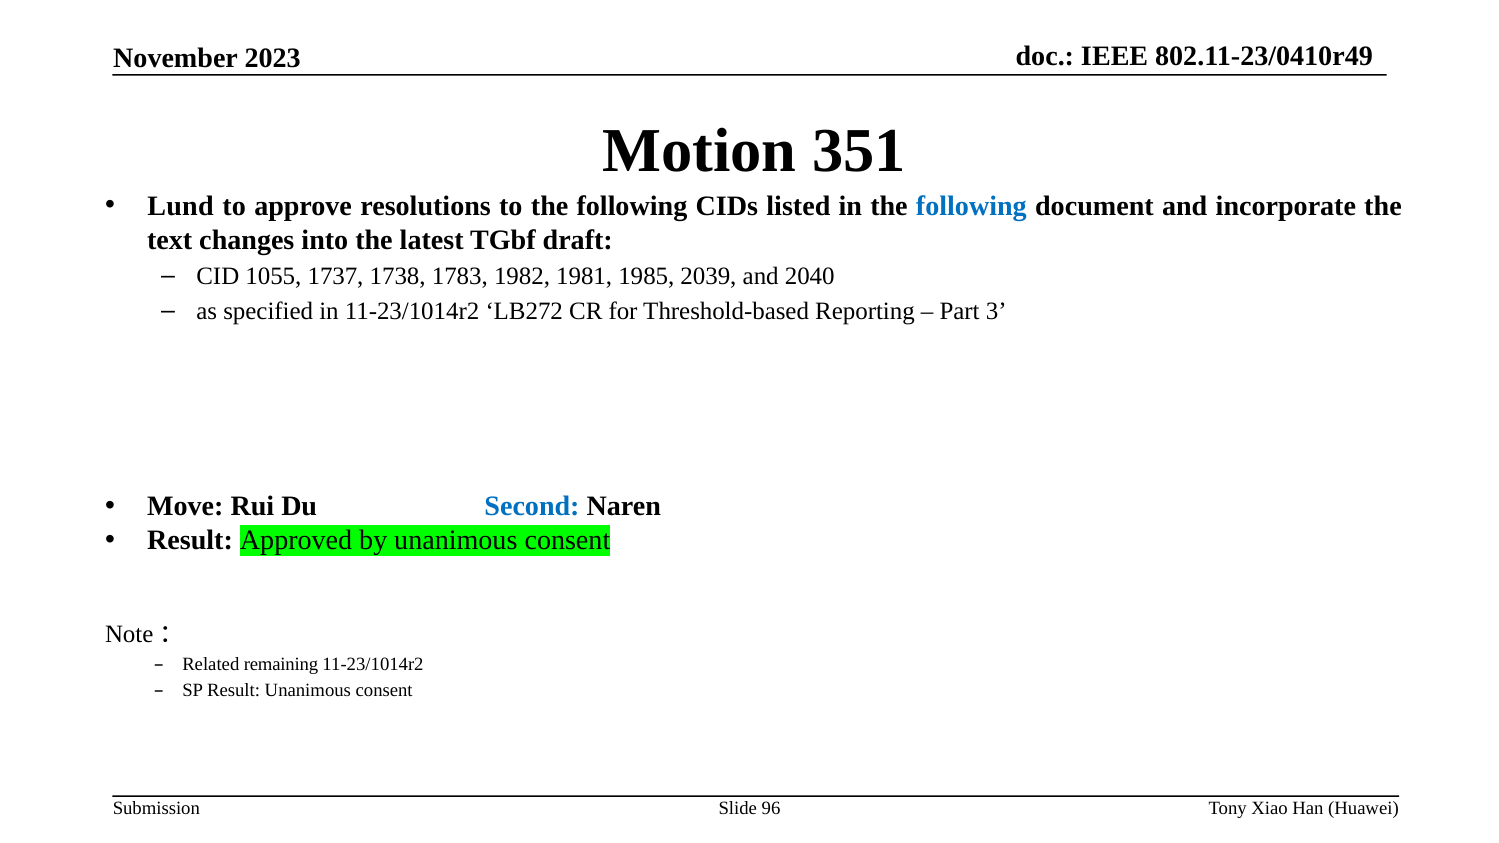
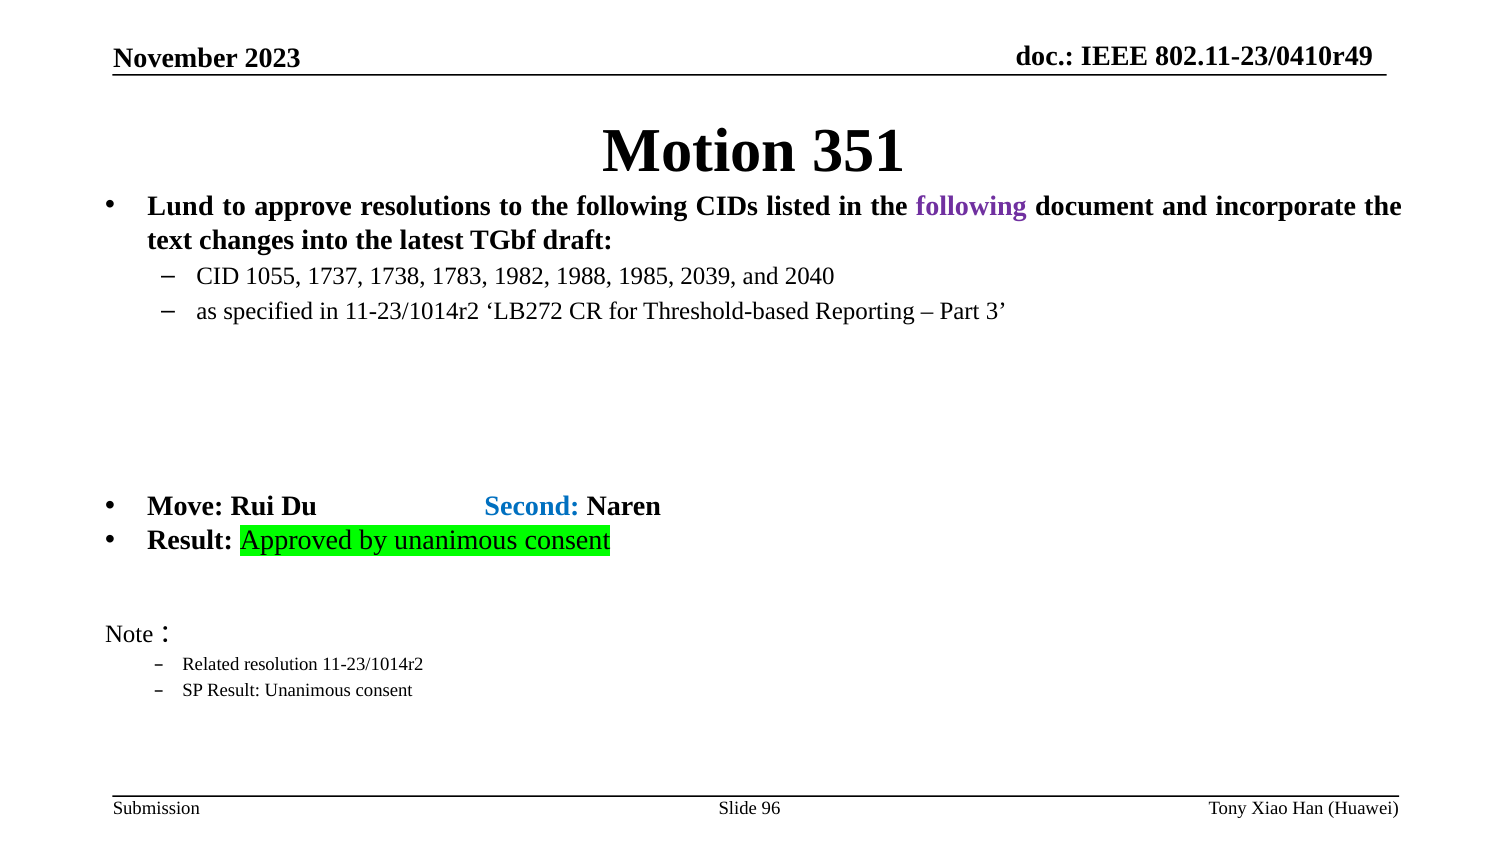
following colour: blue -> purple (971, 206)
1981: 1981 -> 1988 (584, 277)
remaining: remaining -> resolution (281, 664)
